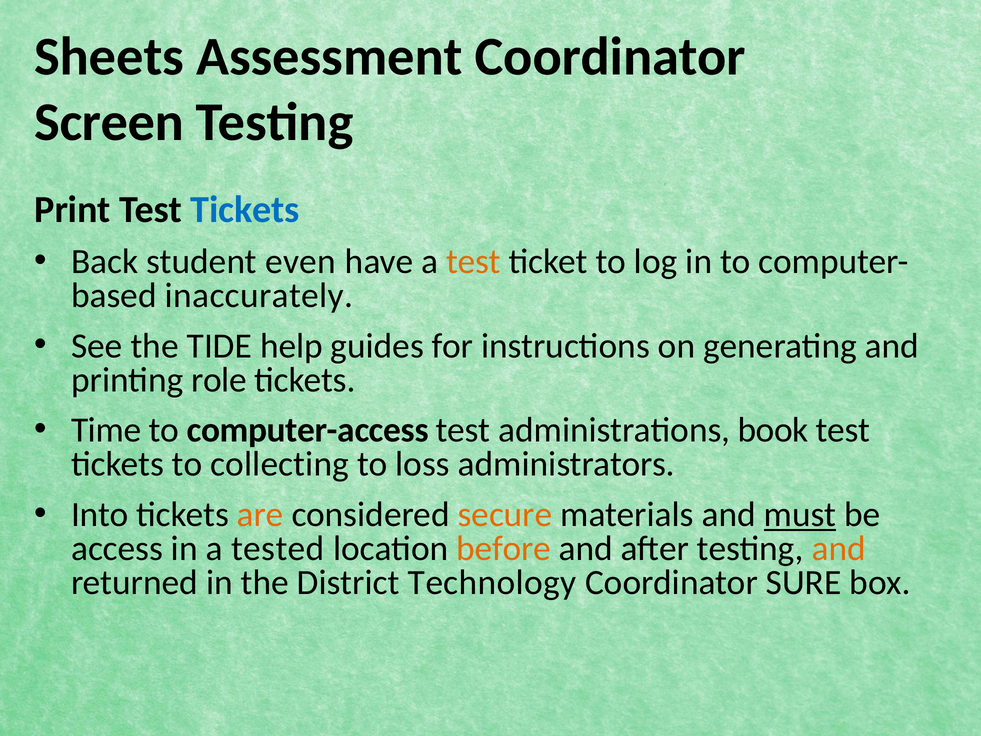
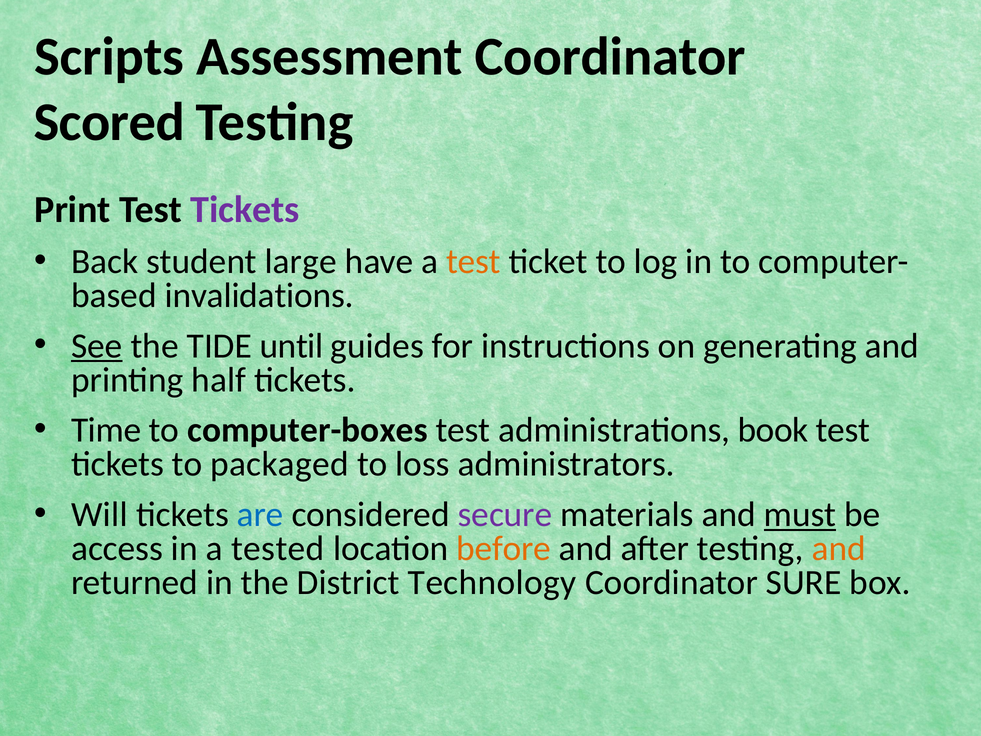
Sheets: Sheets -> Scripts (109, 57)
Screen: Screen -> Scored (109, 122)
Tickets colour: blue -> purple (245, 210)
even: even -> large (301, 261)
inaccurately: inaccurately -> invalidations (259, 295)
See underline: none -> present (97, 346)
help: help -> until (291, 346)
role: role -> half (219, 380)
computer-access: computer-access -> computer-boxes (307, 430)
collecting: collecting -> packaged (279, 464)
Into: Into -> Will (99, 514)
are colour: orange -> blue (260, 514)
secure colour: orange -> purple (505, 514)
